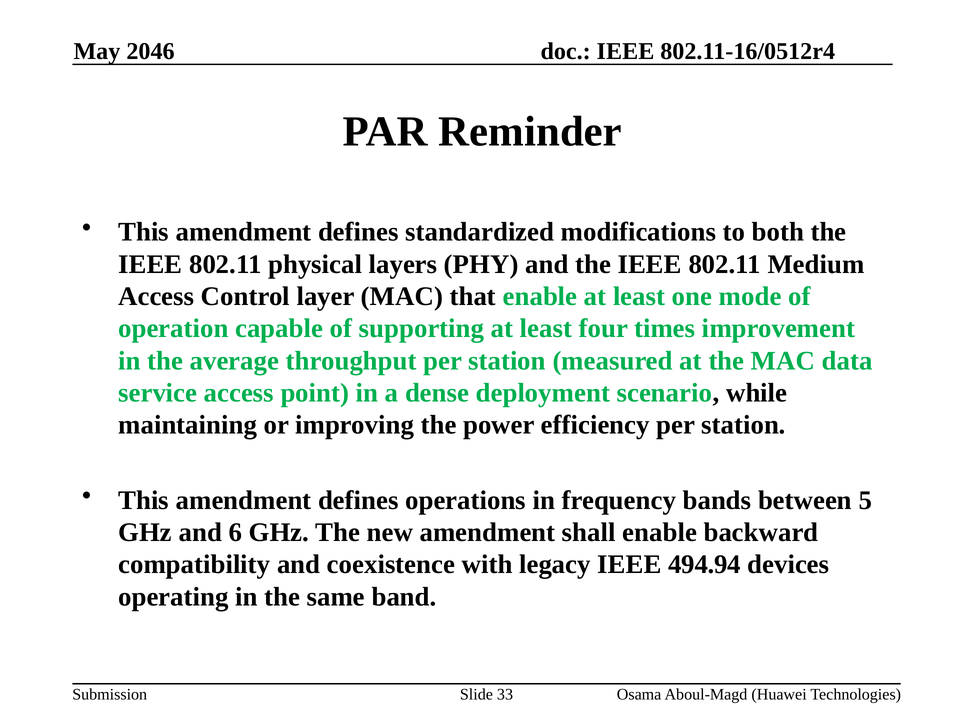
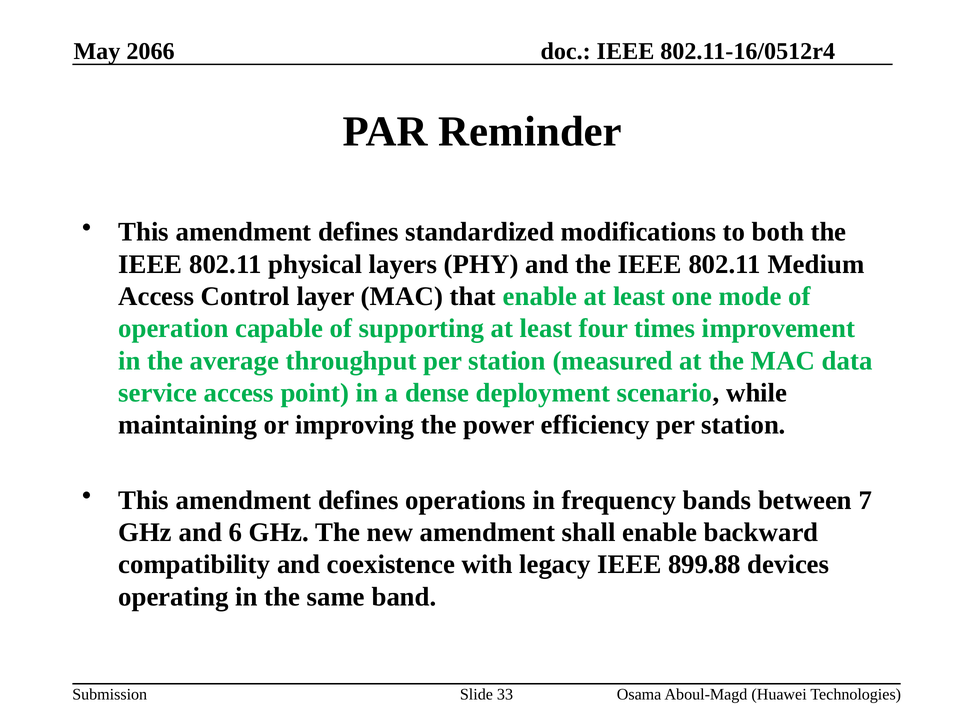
2046: 2046 -> 2066 (151, 51)
5: 5 -> 7 (865, 500)
494.94: 494.94 -> 899.88 (705, 564)
